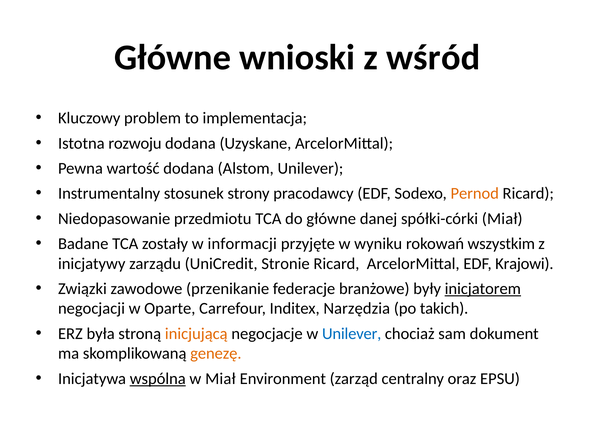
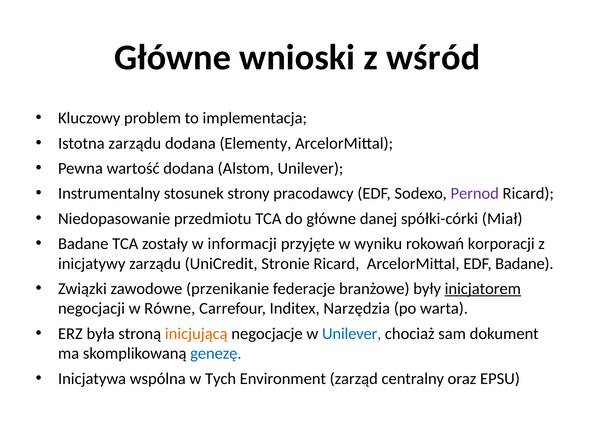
Istotna rozwoju: rozwoju -> zarządu (135, 143)
Uzyskane: Uzyskane -> Elementy (255, 143)
Pernod colour: orange -> purple (475, 194)
wszystkim: wszystkim -> korporacji (501, 244)
EDF Krajowi: Krajowi -> Badane (524, 264)
Oparte: Oparte -> Równe (170, 309)
takich: takich -> warta (444, 309)
genezę colour: orange -> blue (216, 354)
wspólna underline: present -> none (158, 379)
w Miał: Miał -> Tych (221, 379)
